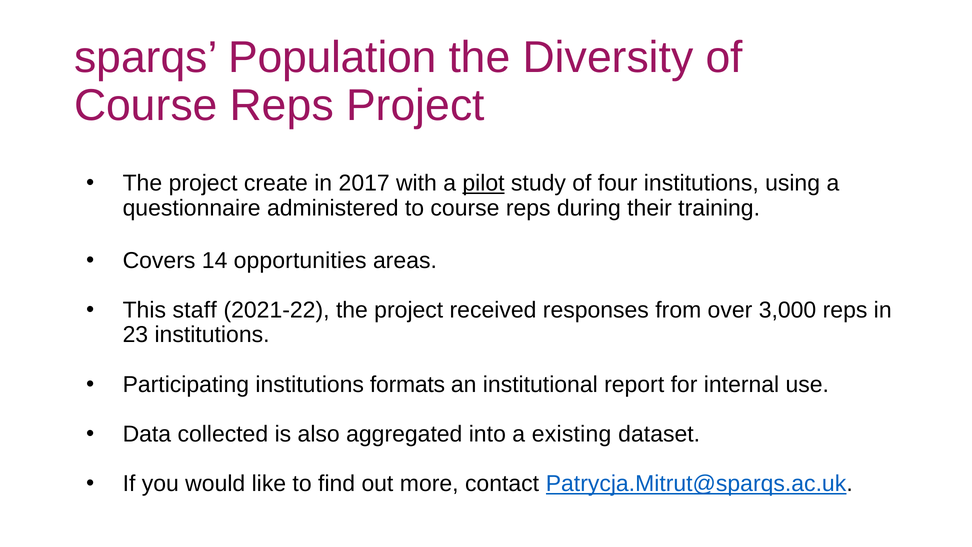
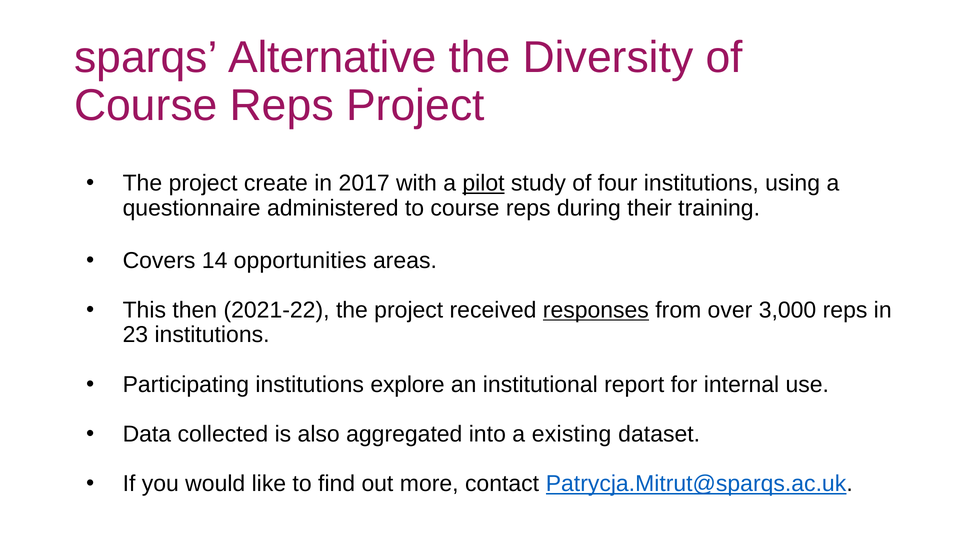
Population: Population -> Alternative (332, 58)
staff: staff -> then (195, 310)
responses underline: none -> present (596, 310)
formats: formats -> explore (408, 384)
